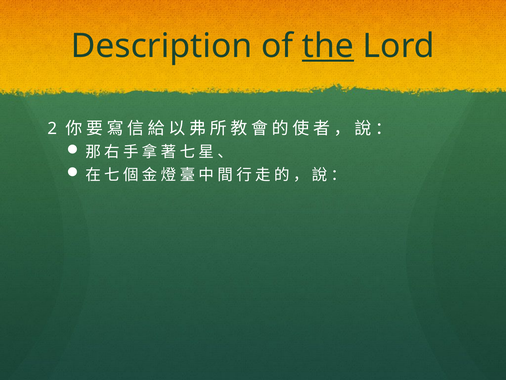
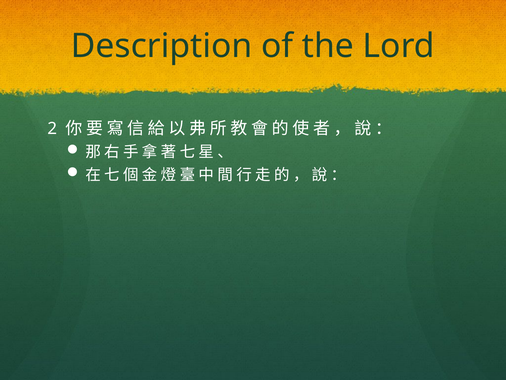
the underline: present -> none (328, 46)
